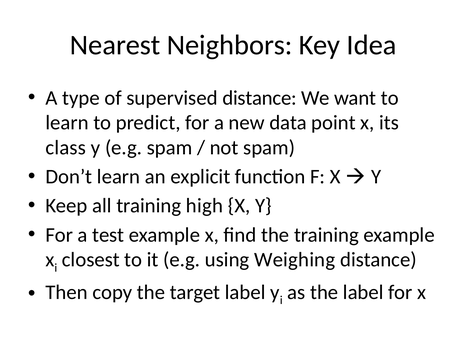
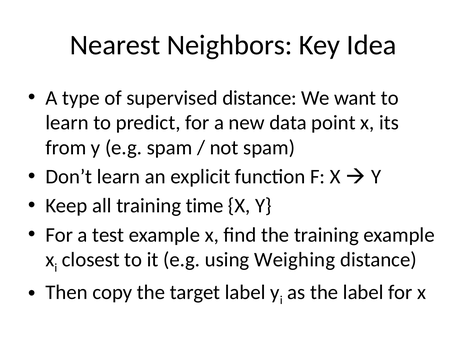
class: class -> from (66, 148)
high: high -> time (205, 206)
